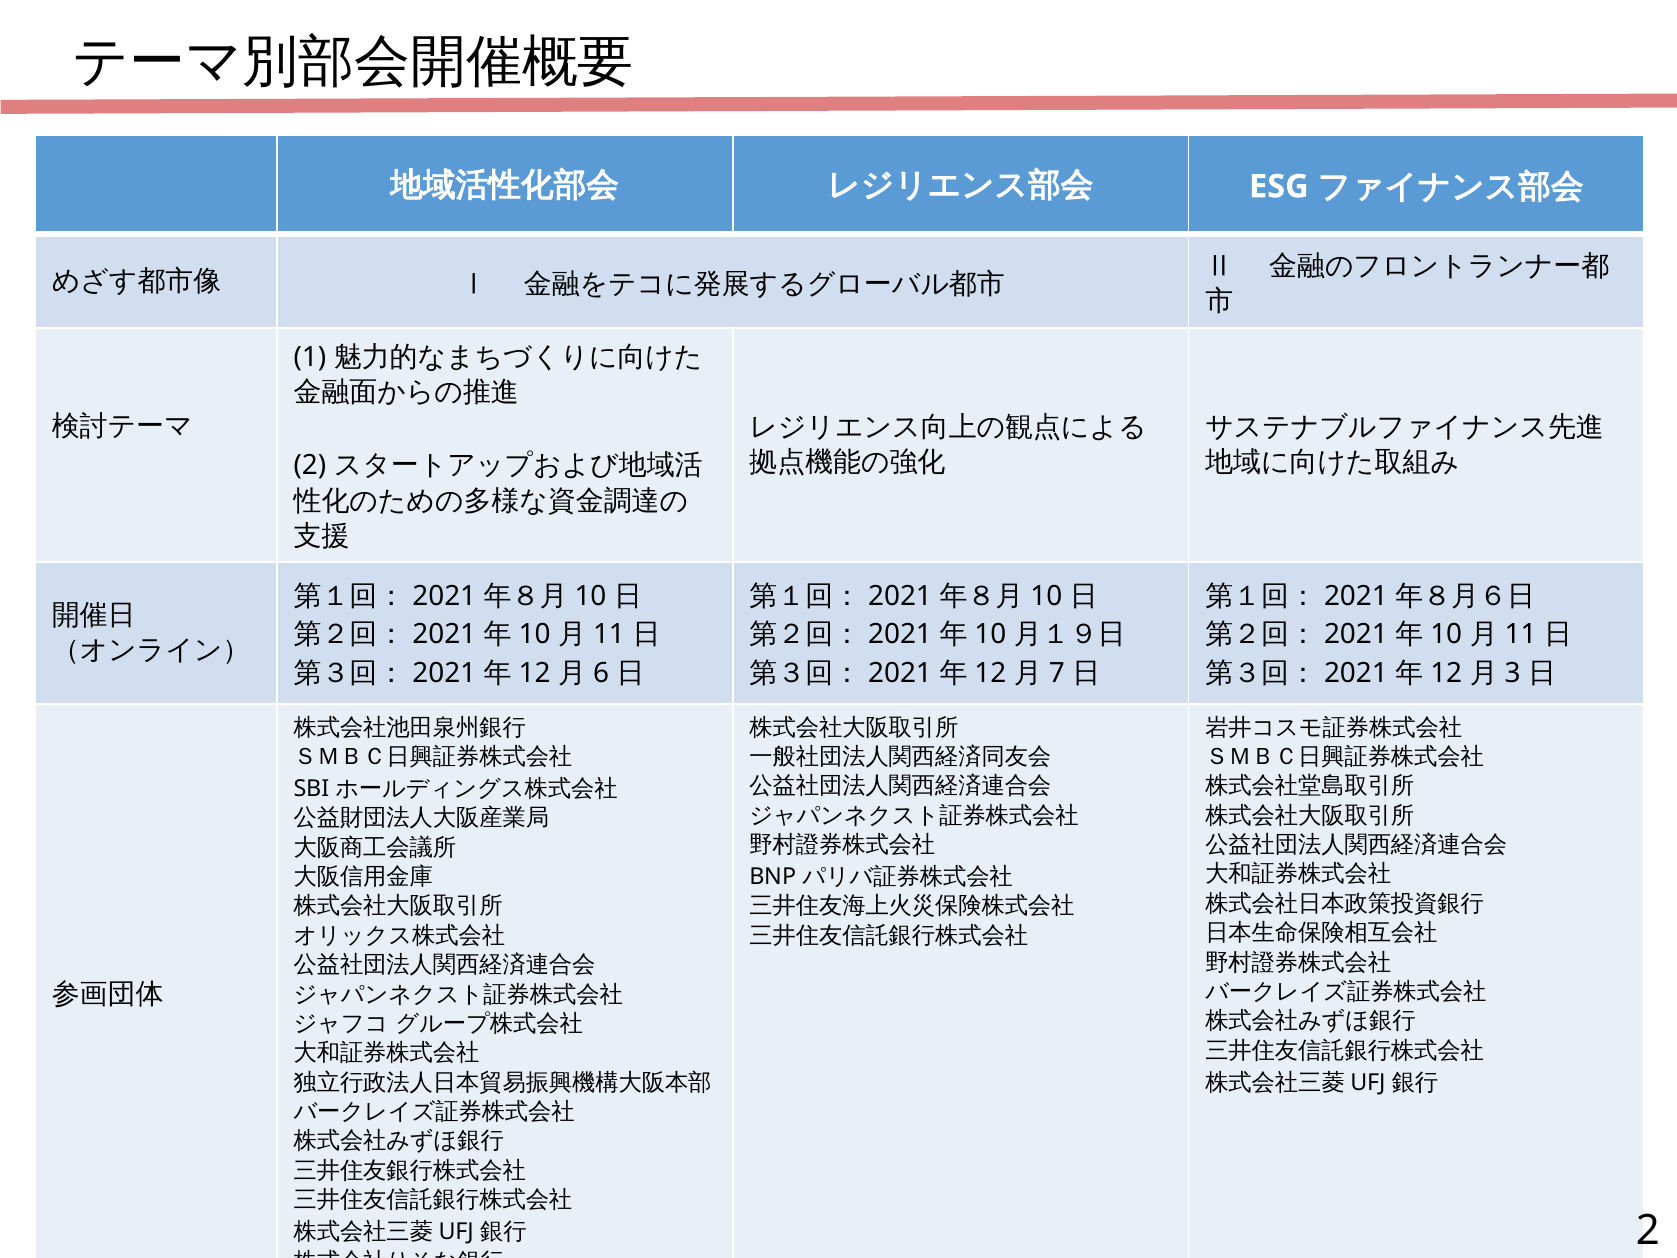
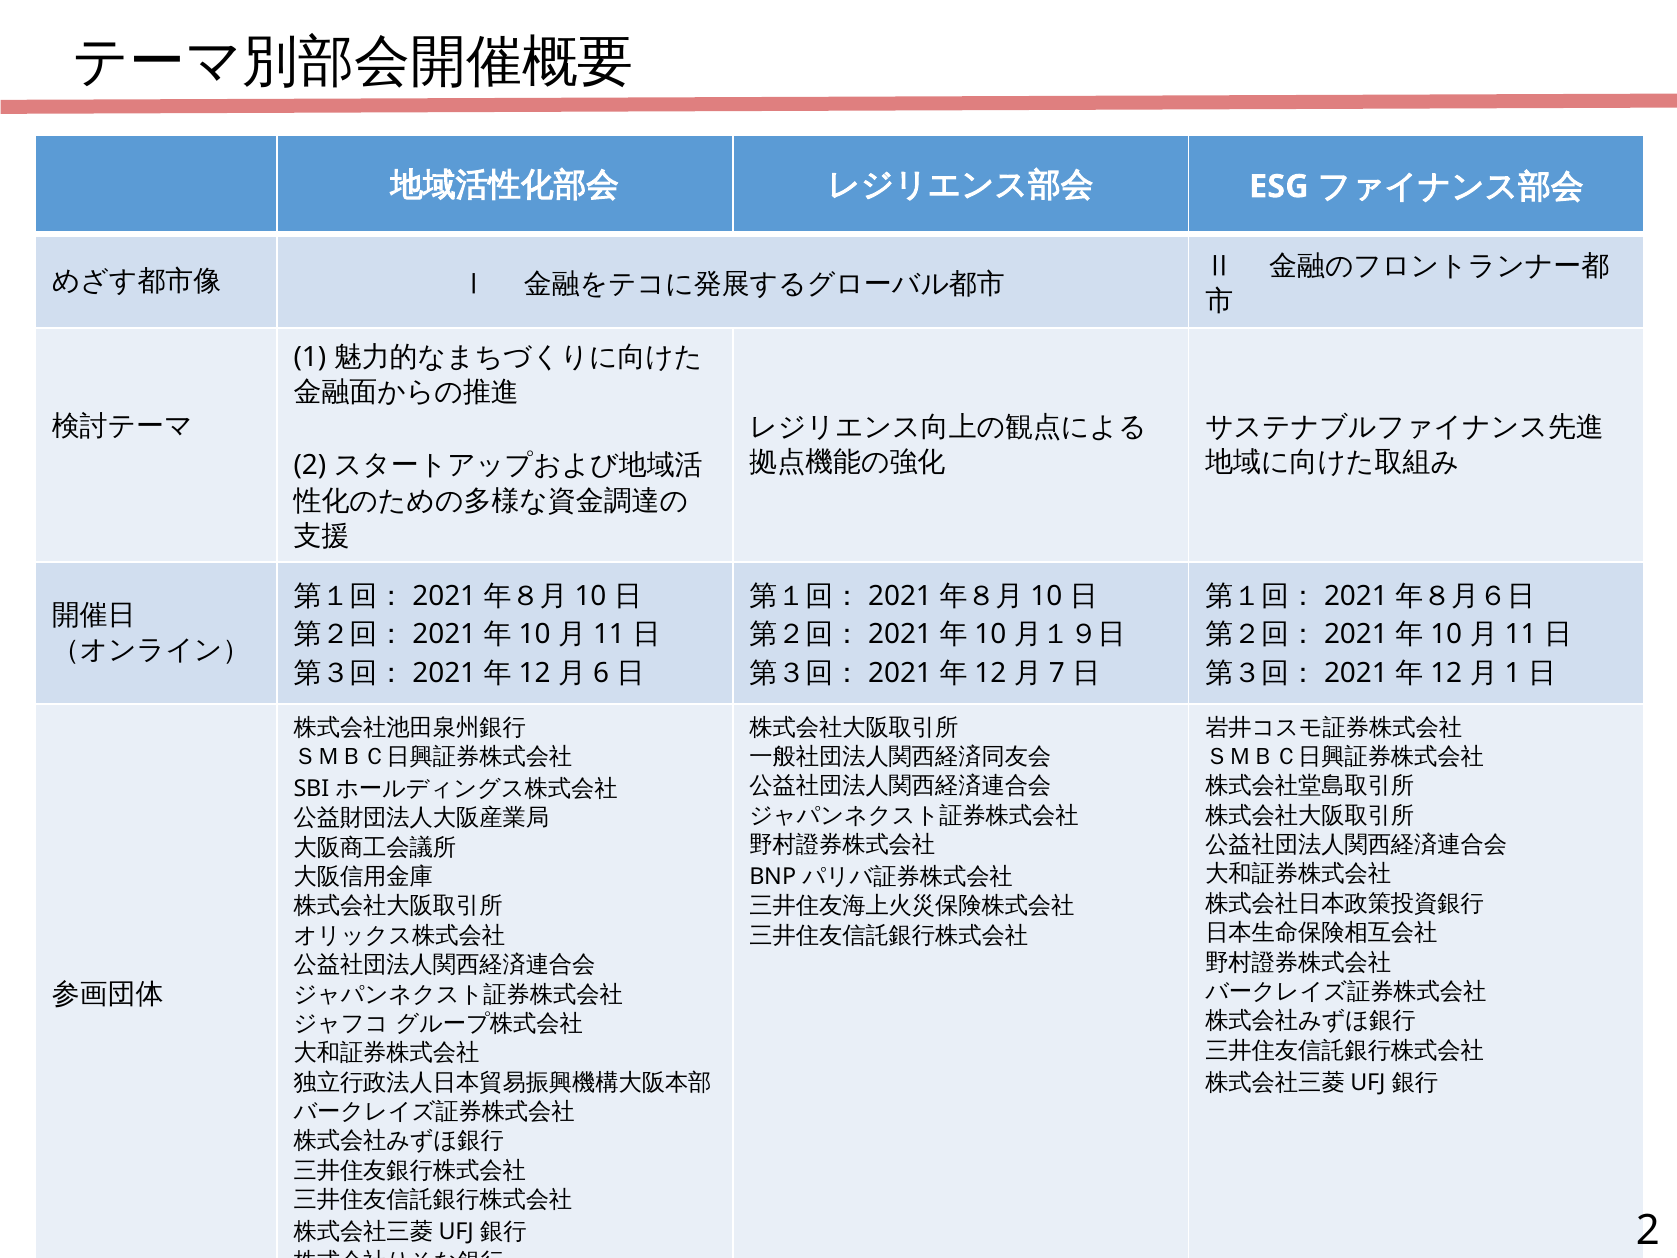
3: 3 -> 1 (1513, 673)
